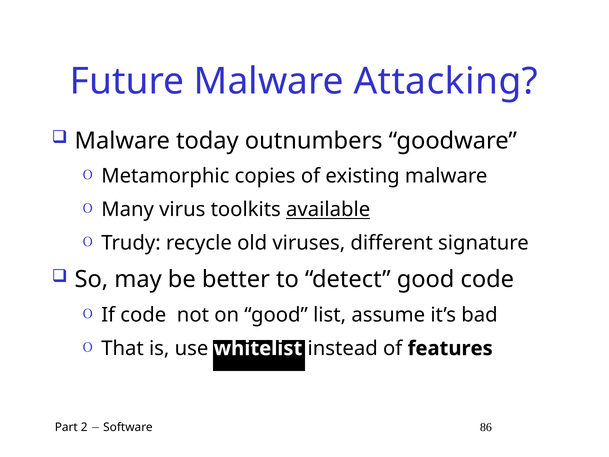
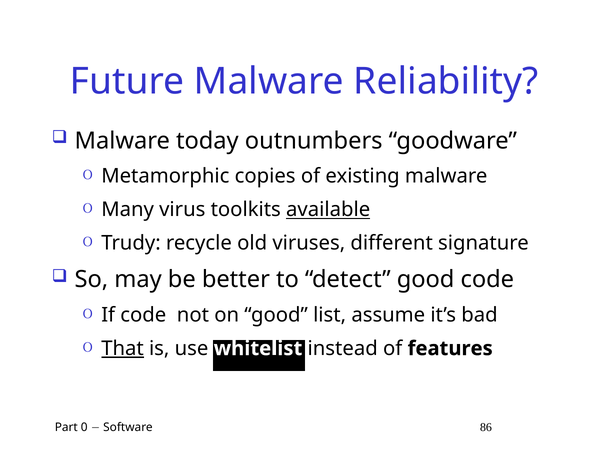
Attacking: Attacking -> Reliability (446, 81)
That underline: none -> present (123, 348)
2: 2 -> 0 (84, 427)
